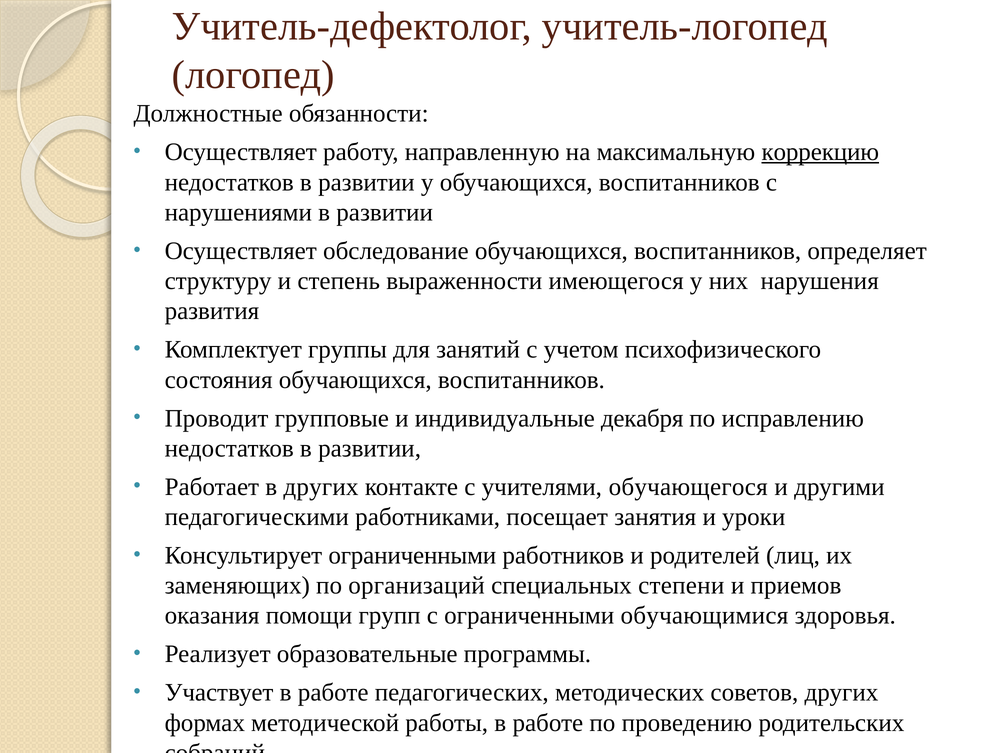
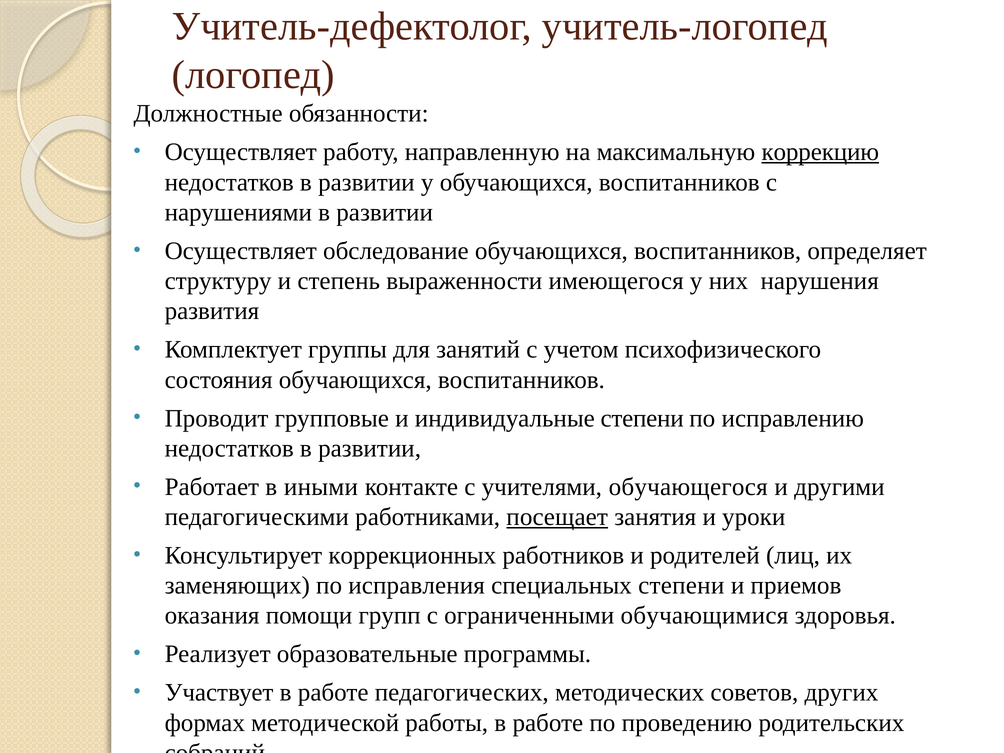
индивидуальные декабря: декабря -> степени (642, 418)
в других: других -> иными (321, 487)
посещает underline: none -> present (557, 517)
Консультирует ограниченными: ограниченными -> коррекционных (412, 555)
организаций: организаций -> исправления (417, 586)
